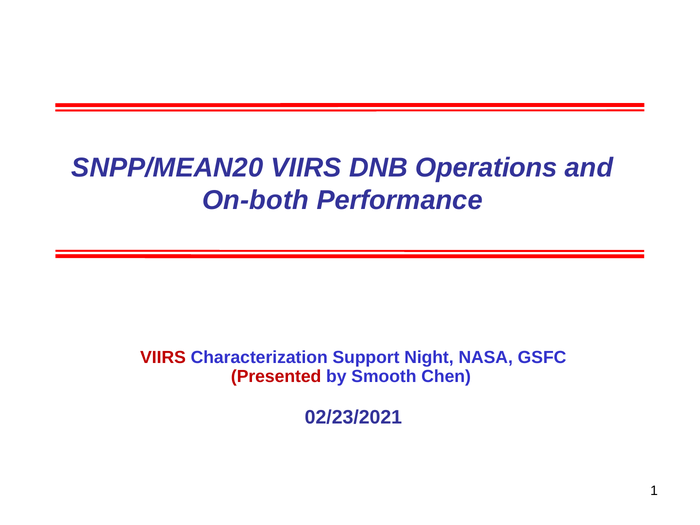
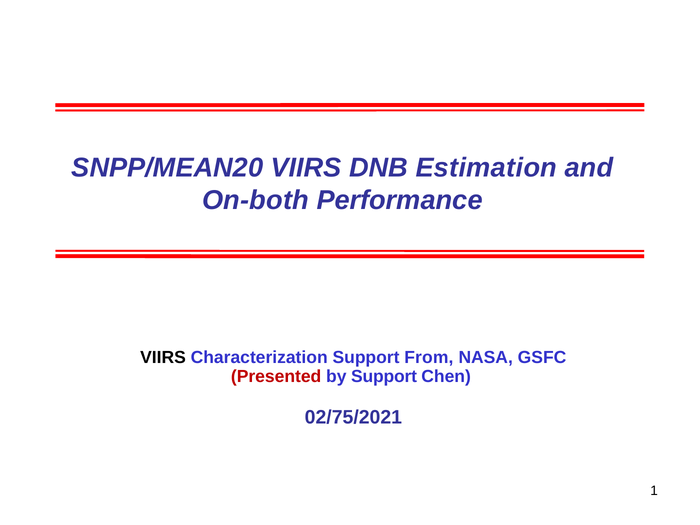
Operations: Operations -> Estimation (486, 168)
VIIRS colour: red -> black (163, 357)
Night: Night -> From (429, 357)
by Smooth: Smooth -> Support (384, 376)
02/23/2021: 02/23/2021 -> 02/75/2021 (353, 417)
